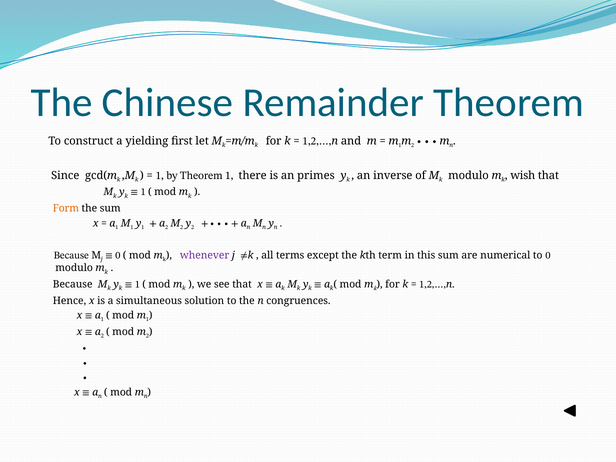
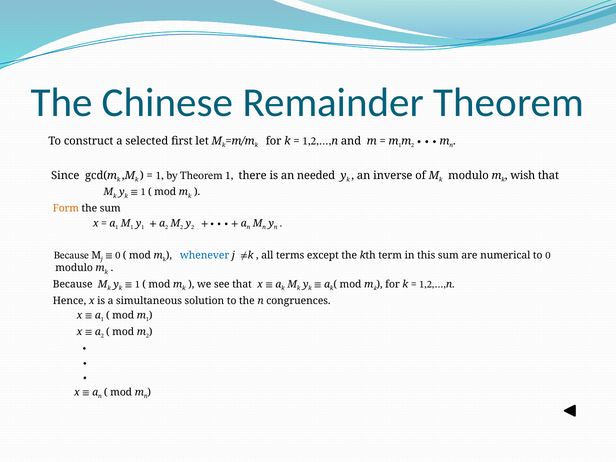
yielding: yielding -> selected (147, 141)
primes: primes -> needed (316, 176)
whenever colour: purple -> blue (205, 255)
